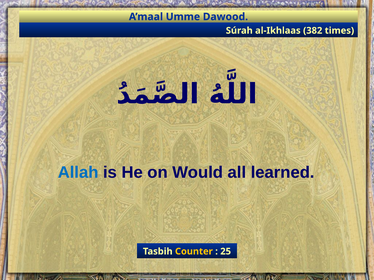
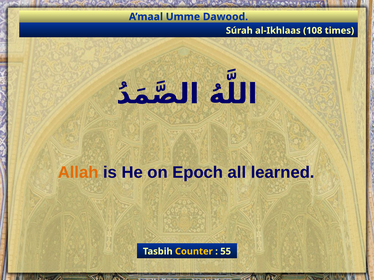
382: 382 -> 108 (313, 31)
Allah colour: blue -> orange (78, 173)
Would: Would -> Epoch (198, 173)
25: 25 -> 55 (226, 252)
